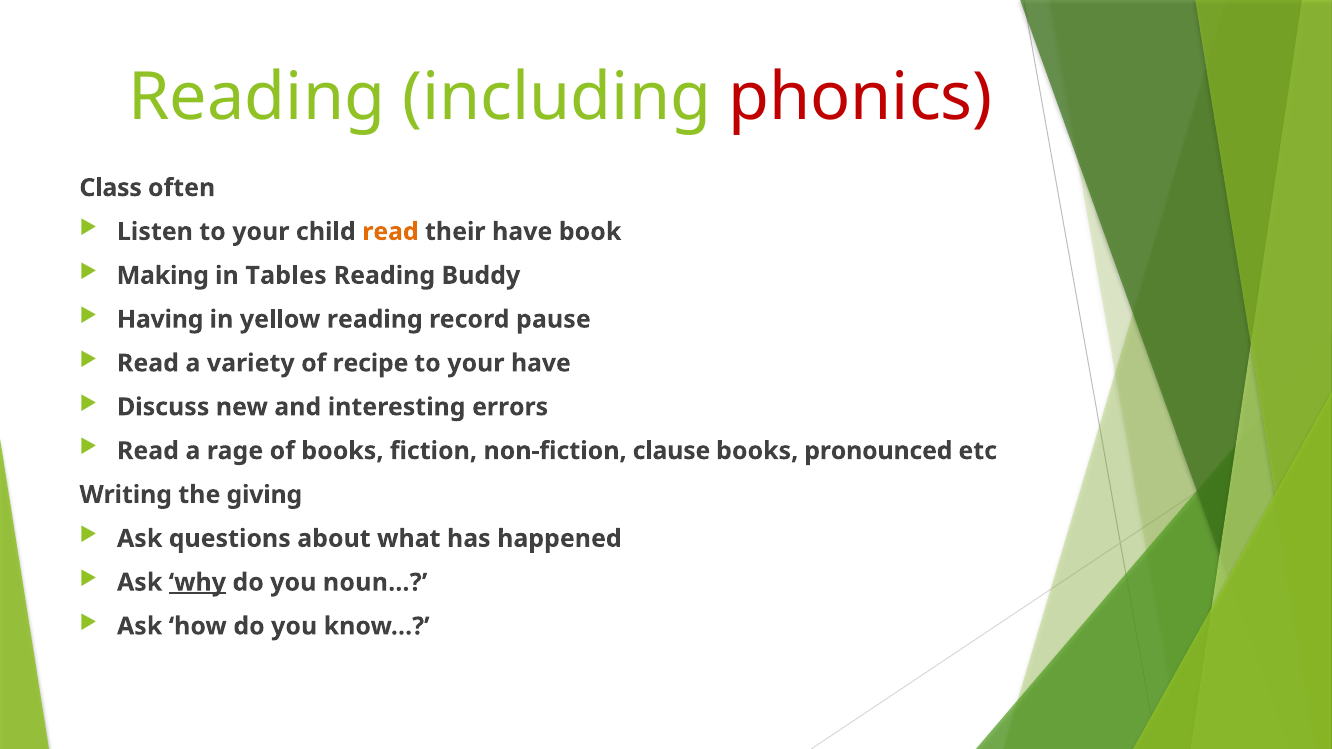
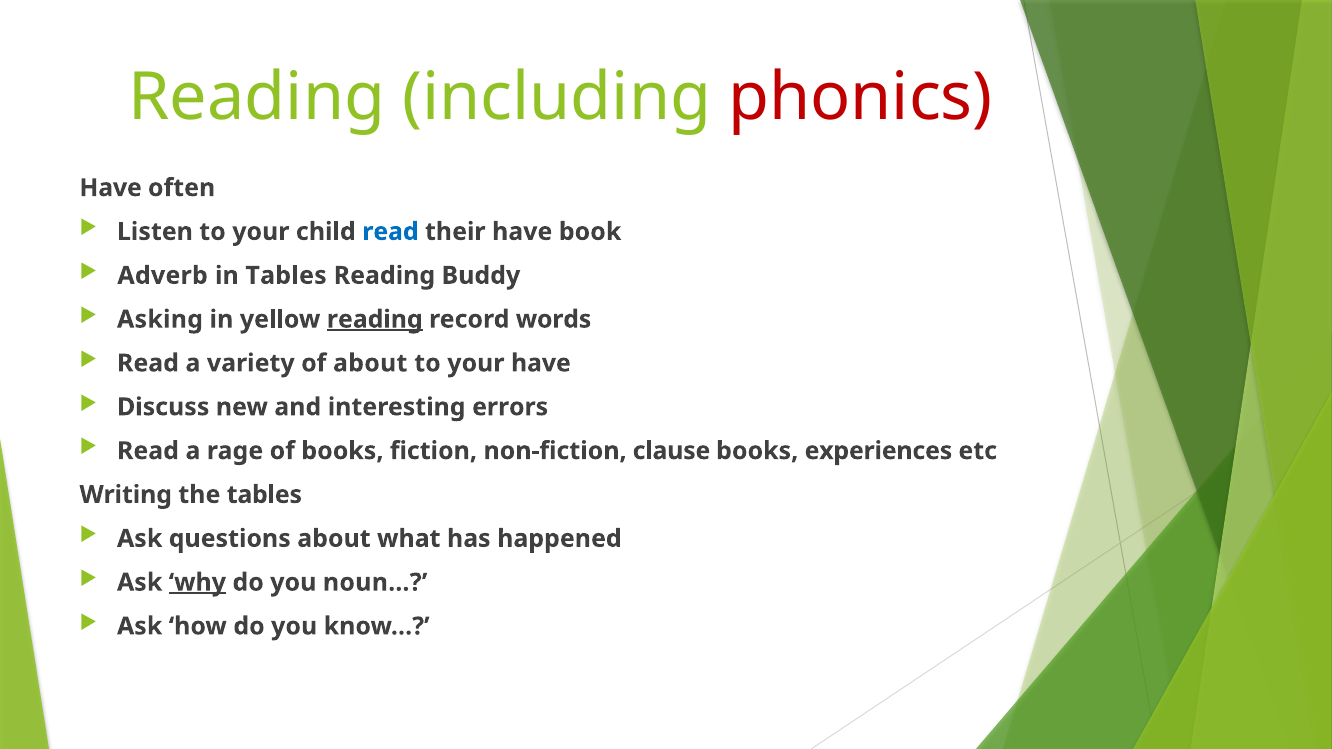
Class: Class -> Have (111, 188)
read colour: orange -> blue (390, 232)
Making: Making -> Adverb (163, 276)
Having: Having -> Asking (160, 319)
reading underline: none -> present (375, 319)
pause: pause -> words (554, 319)
of recipe: recipe -> about (370, 363)
pronounced: pronounced -> experiences (878, 451)
the giving: giving -> tables (264, 495)
